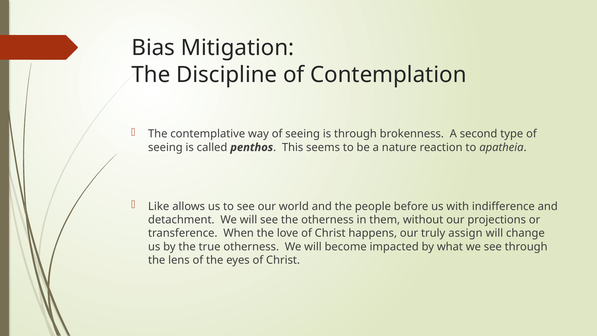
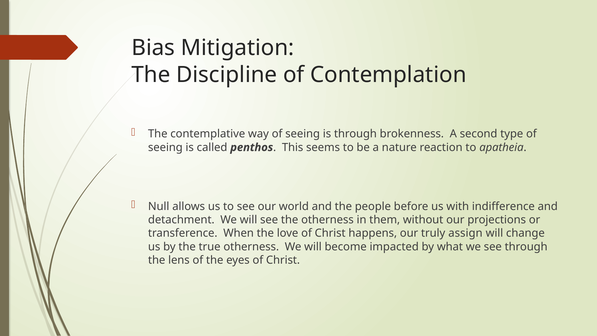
Like: Like -> Null (159, 206)
